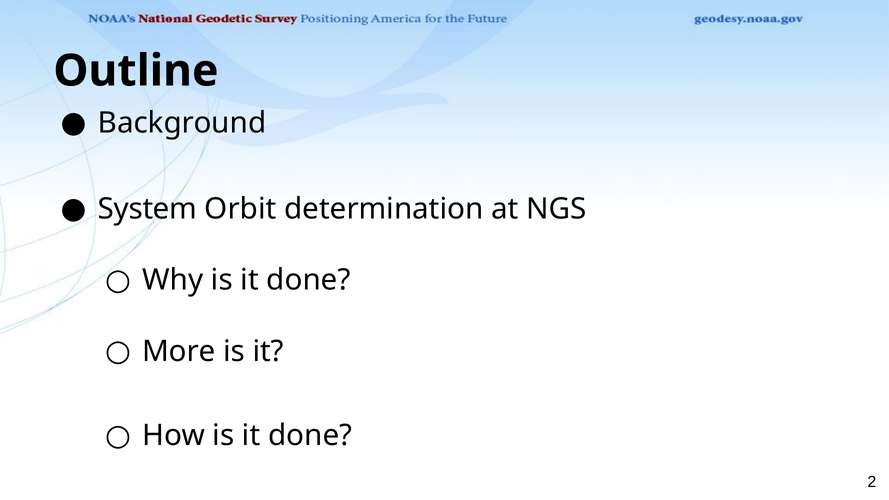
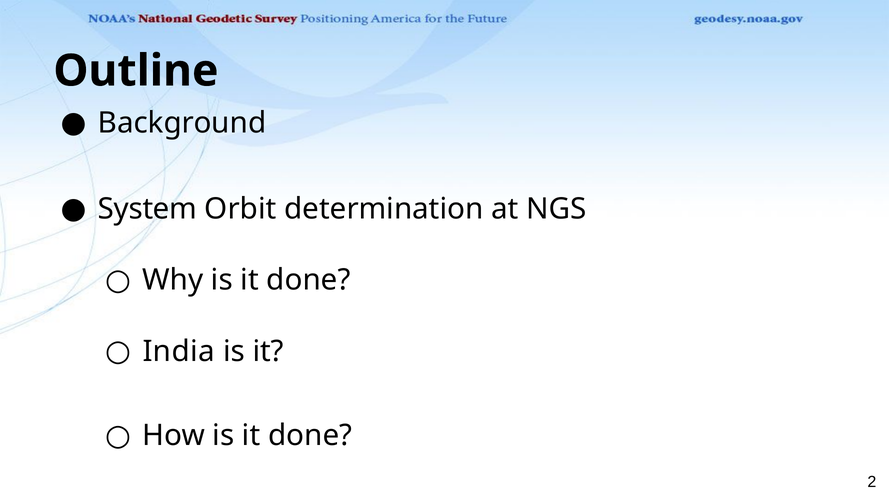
More: More -> India (179, 351)
